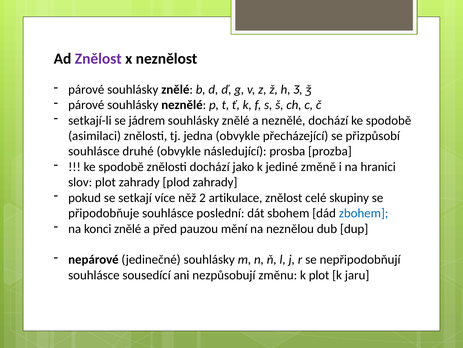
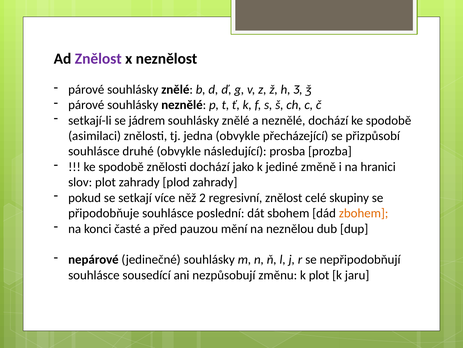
artikulace: artikulace -> regresivní (235, 197)
zbohem colour: blue -> orange (364, 213)
konci znělé: znělé -> časté (128, 228)
